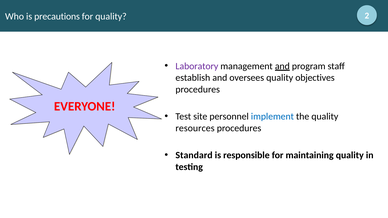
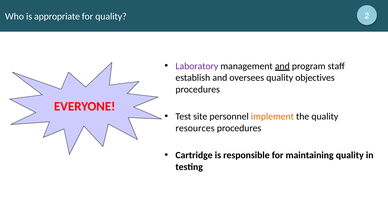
precautions: precautions -> appropriate (57, 17)
implement colour: blue -> orange (272, 117)
Standard: Standard -> Cartridge (194, 155)
